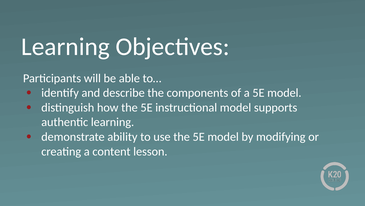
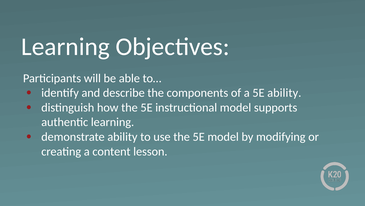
a 5E model: model -> ability (284, 93)
